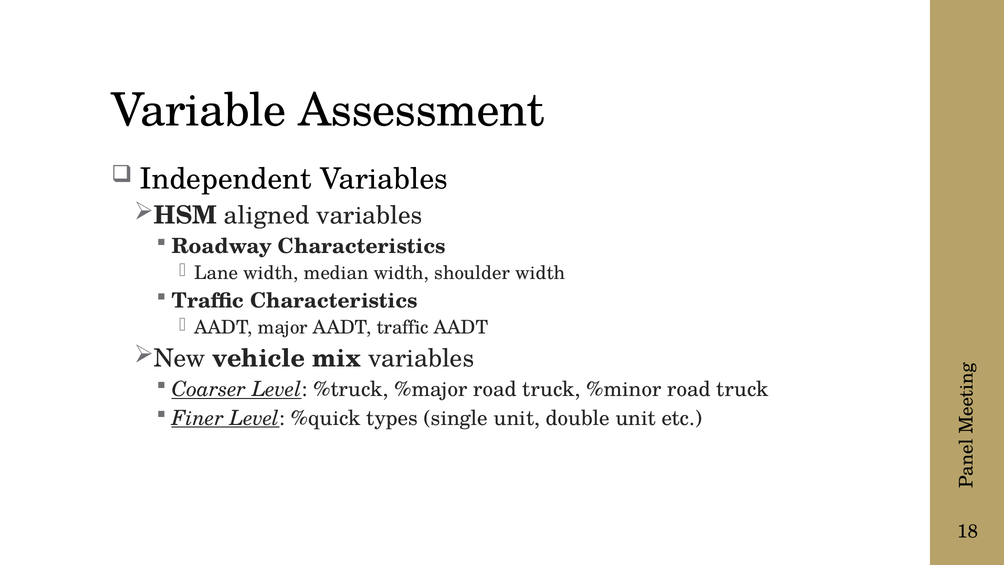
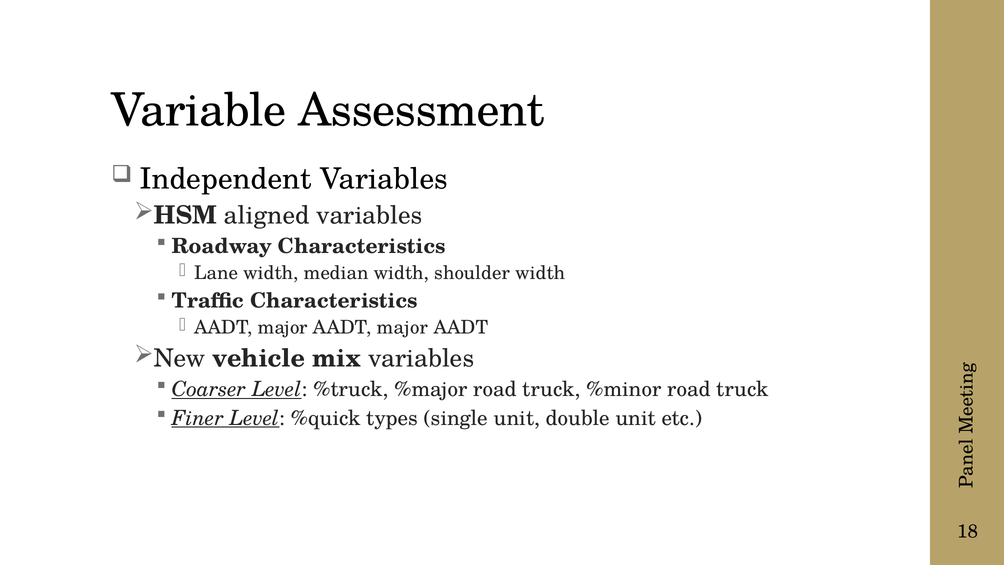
major AADT traffic: traffic -> major (403, 327)
